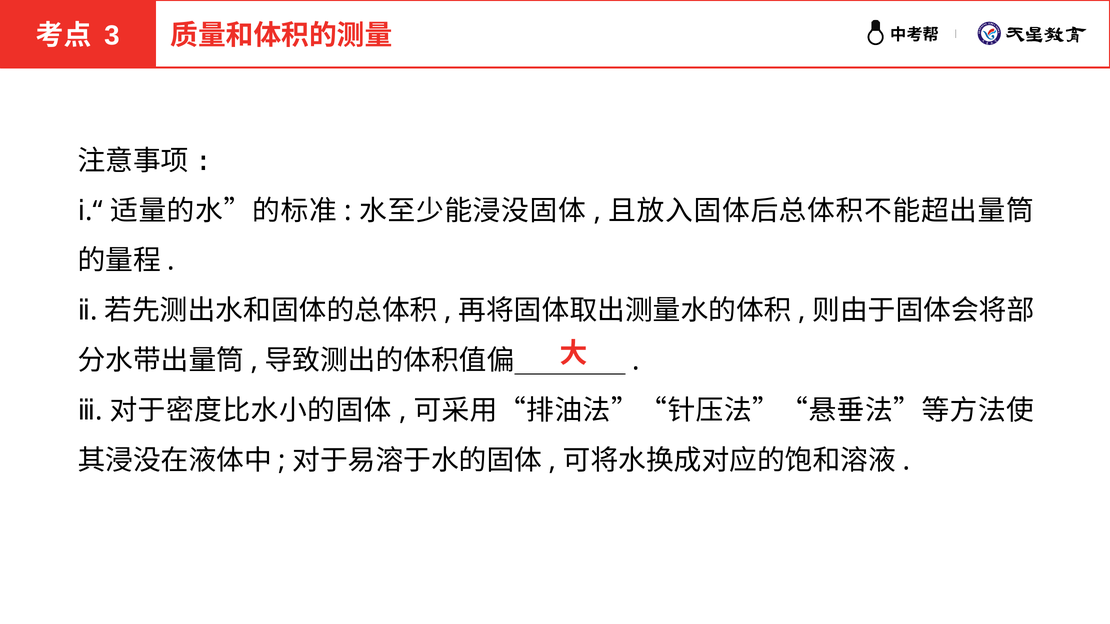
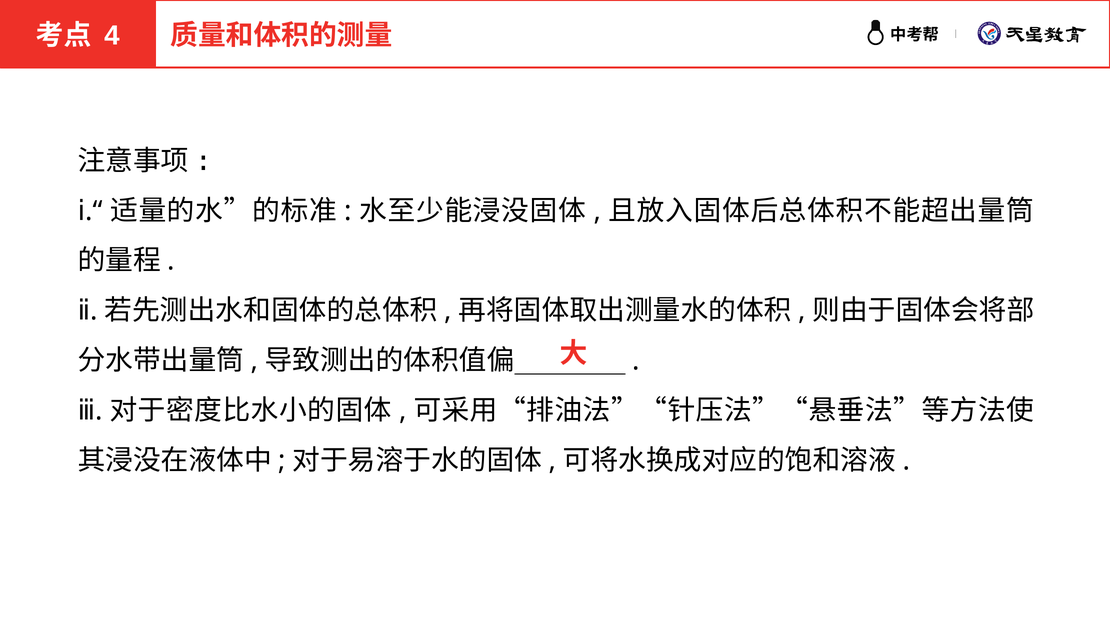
3: 3 -> 4 (112, 36)
